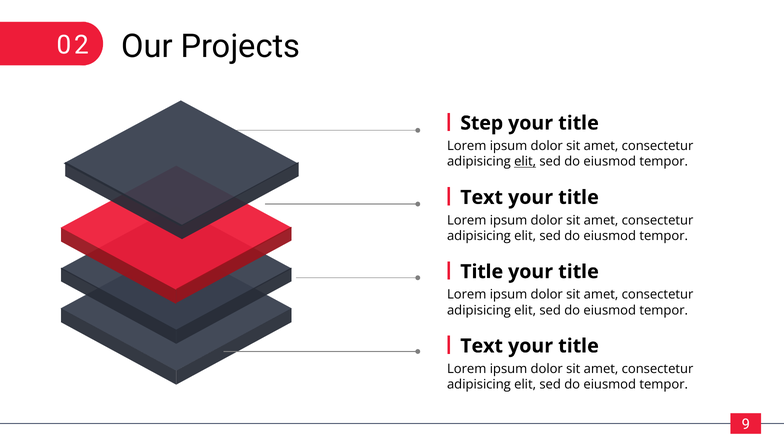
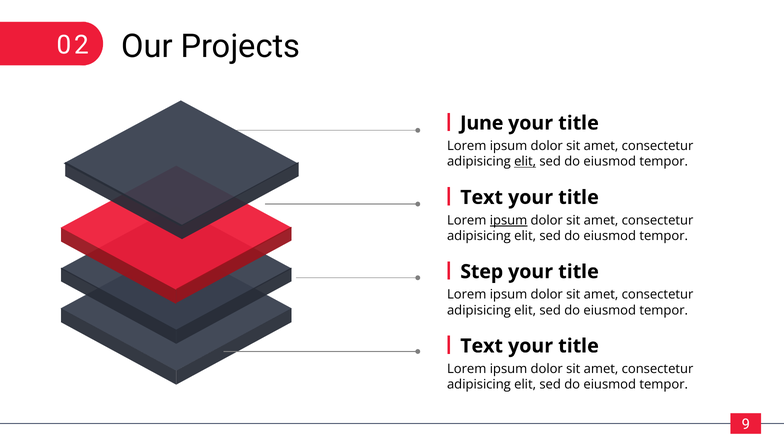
Step: Step -> June (482, 123)
ipsum underline: none -> present (509, 220)
Title: Title -> Step (482, 272)
